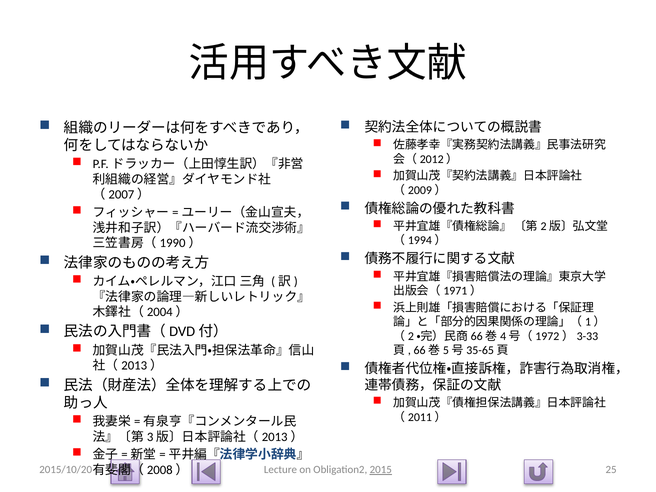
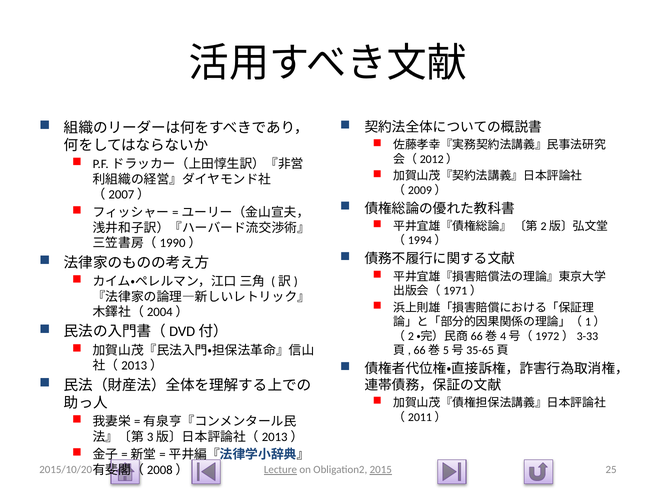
Lecture underline: none -> present (280, 470)
